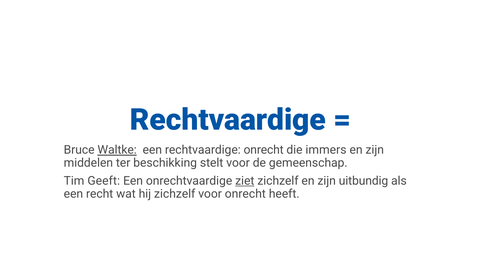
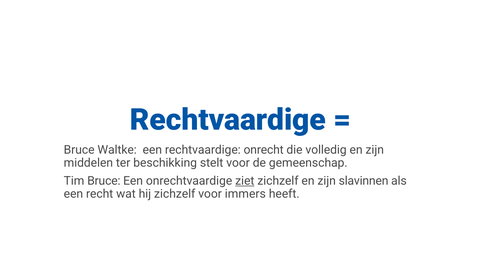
Waltke underline: present -> none (117, 150)
immers: immers -> volledig (326, 150)
Tim Geeft: Geeft -> Bruce (104, 181)
uitbundig: uitbundig -> slavinnen (364, 181)
voor onrecht: onrecht -> immers (245, 194)
